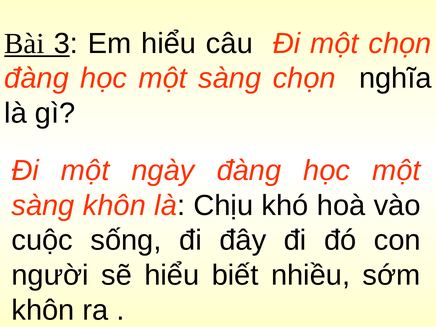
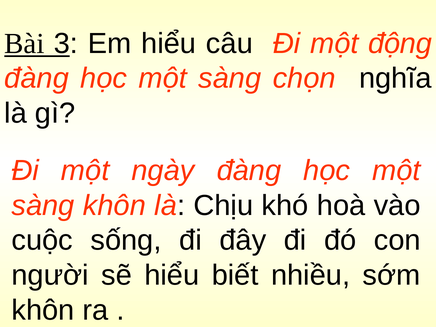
một chọn: chọn -> động (400, 43)
